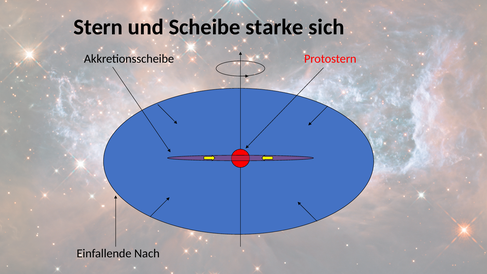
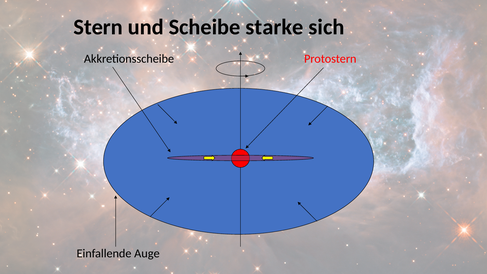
Nach: Nach -> Auge (147, 253)
